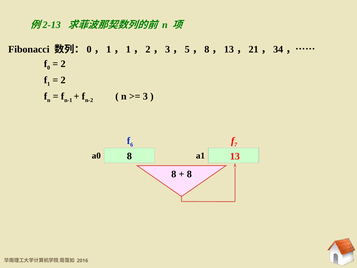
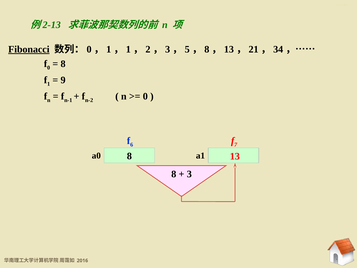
Fibonacci underline: none -> present (29, 49)
2: 2 -> 8 (63, 64)
2: 2 -> 9 (63, 80)
3: 3 -> 0 (145, 96)
8: 8 -> 3 (189, 174)
